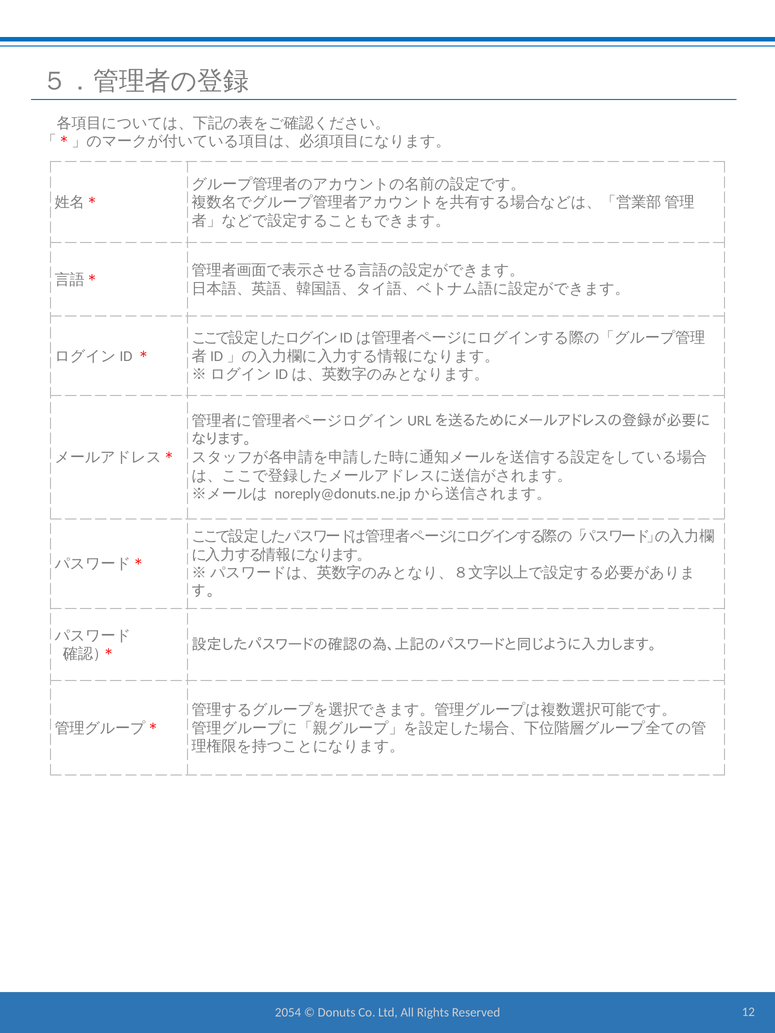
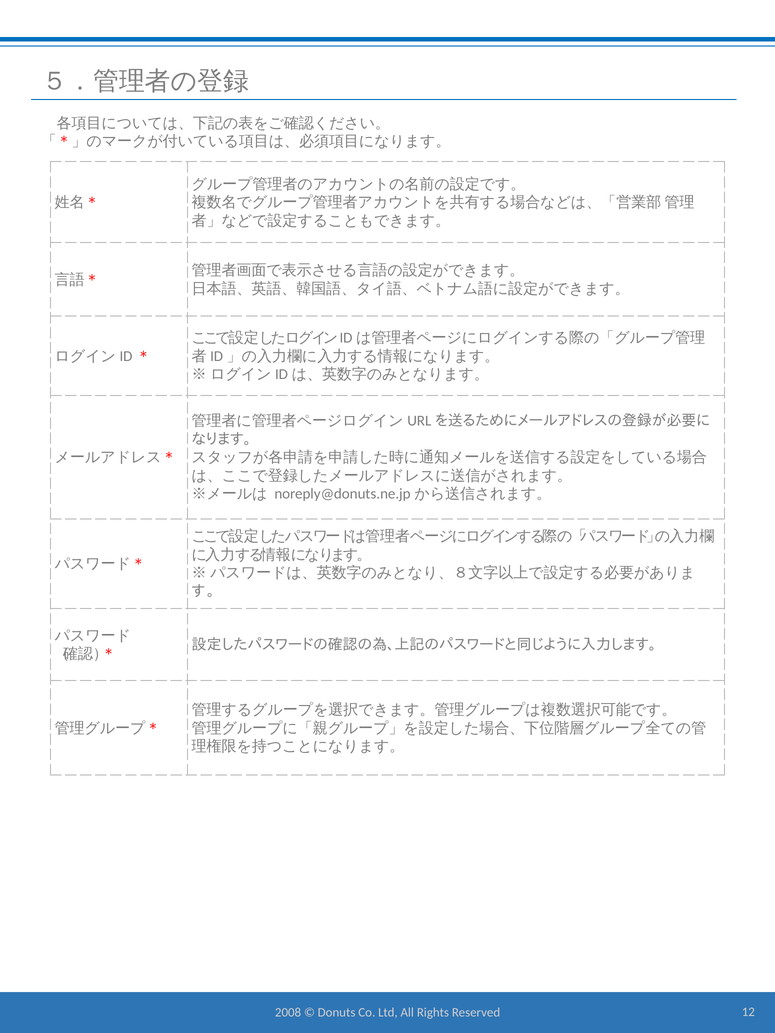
2054: 2054 -> 2008 (288, 1013)
